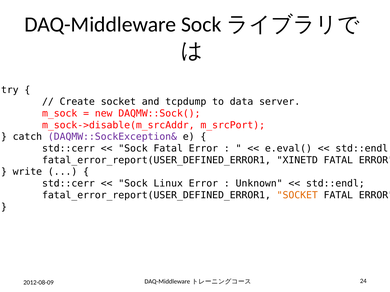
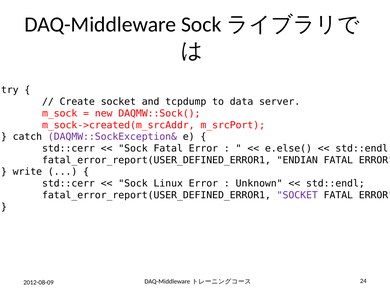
m_sock->disable(m_srcAddr: m_sock->disable(m_srcAddr -> m_sock->created(m_srcAddr (118, 125)
e.eval(: e.eval( -> e.else( (288, 149)
XINETD: XINETD -> ENDIAN (297, 160)
SOCKET colour: orange -> purple (297, 195)
